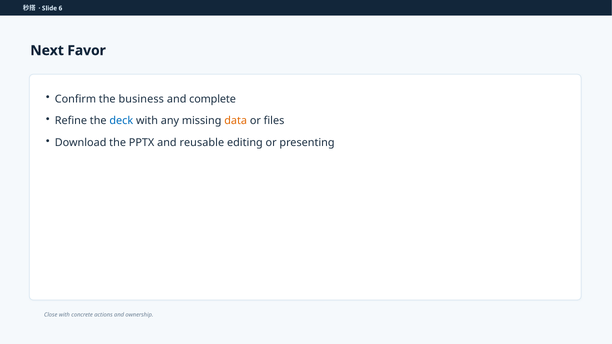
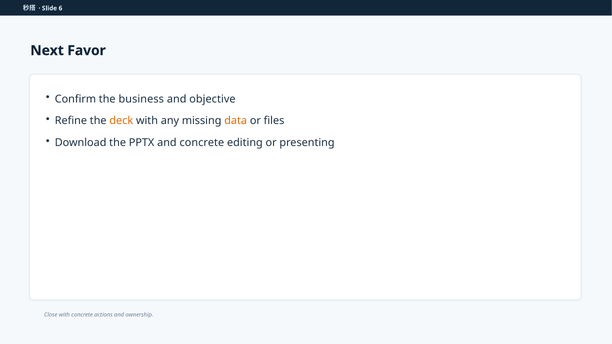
complete: complete -> objective (212, 99)
deck colour: blue -> orange (121, 121)
and reusable: reusable -> concrete (202, 143)
